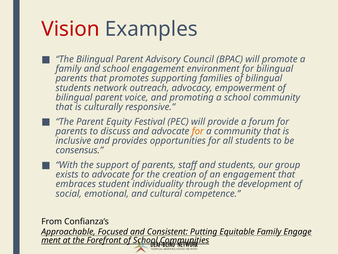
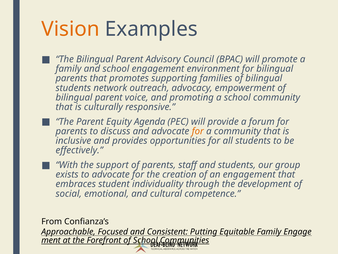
Vision colour: red -> orange (71, 29)
Festival: Festival -> Agenda (150, 121)
consensus: consensus -> effectively (79, 150)
